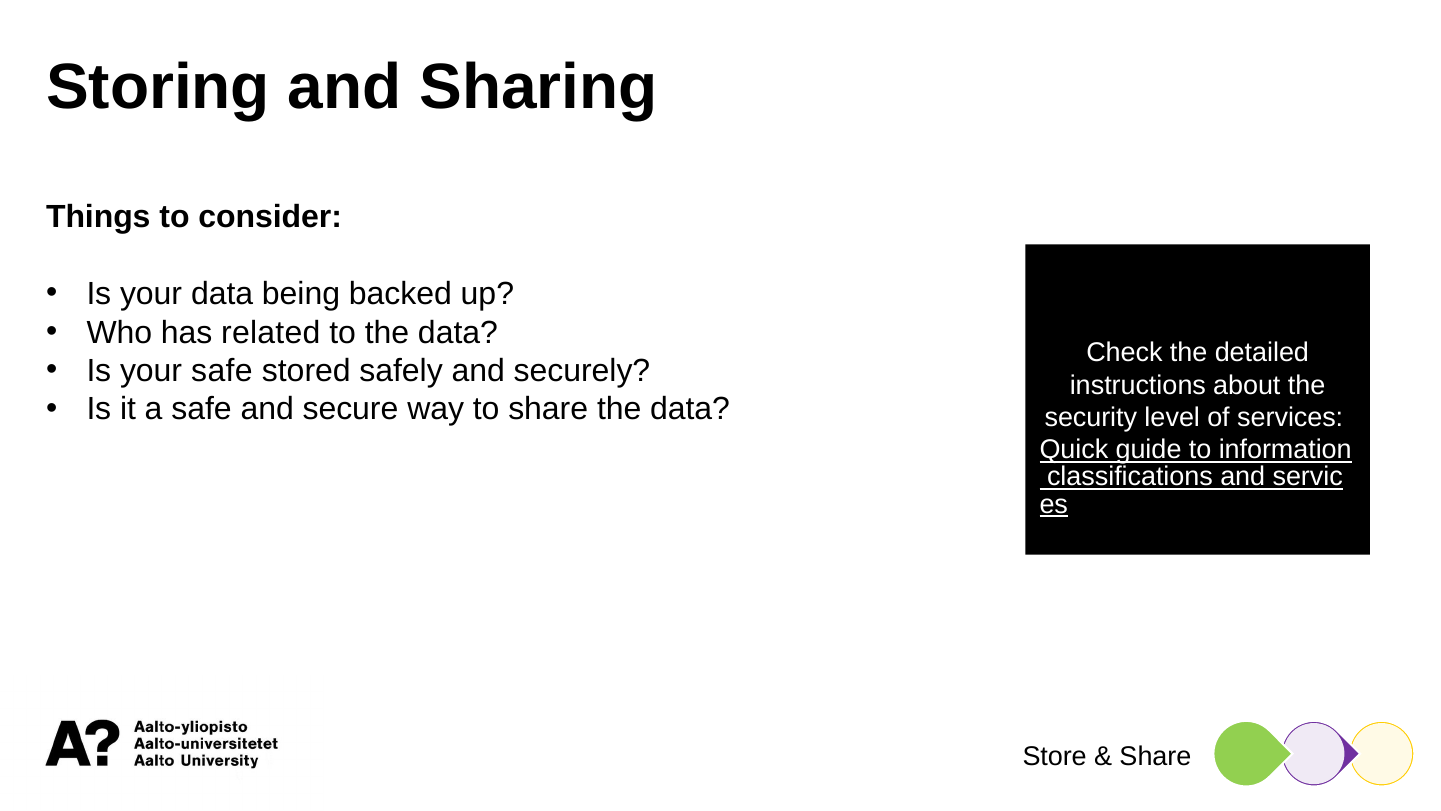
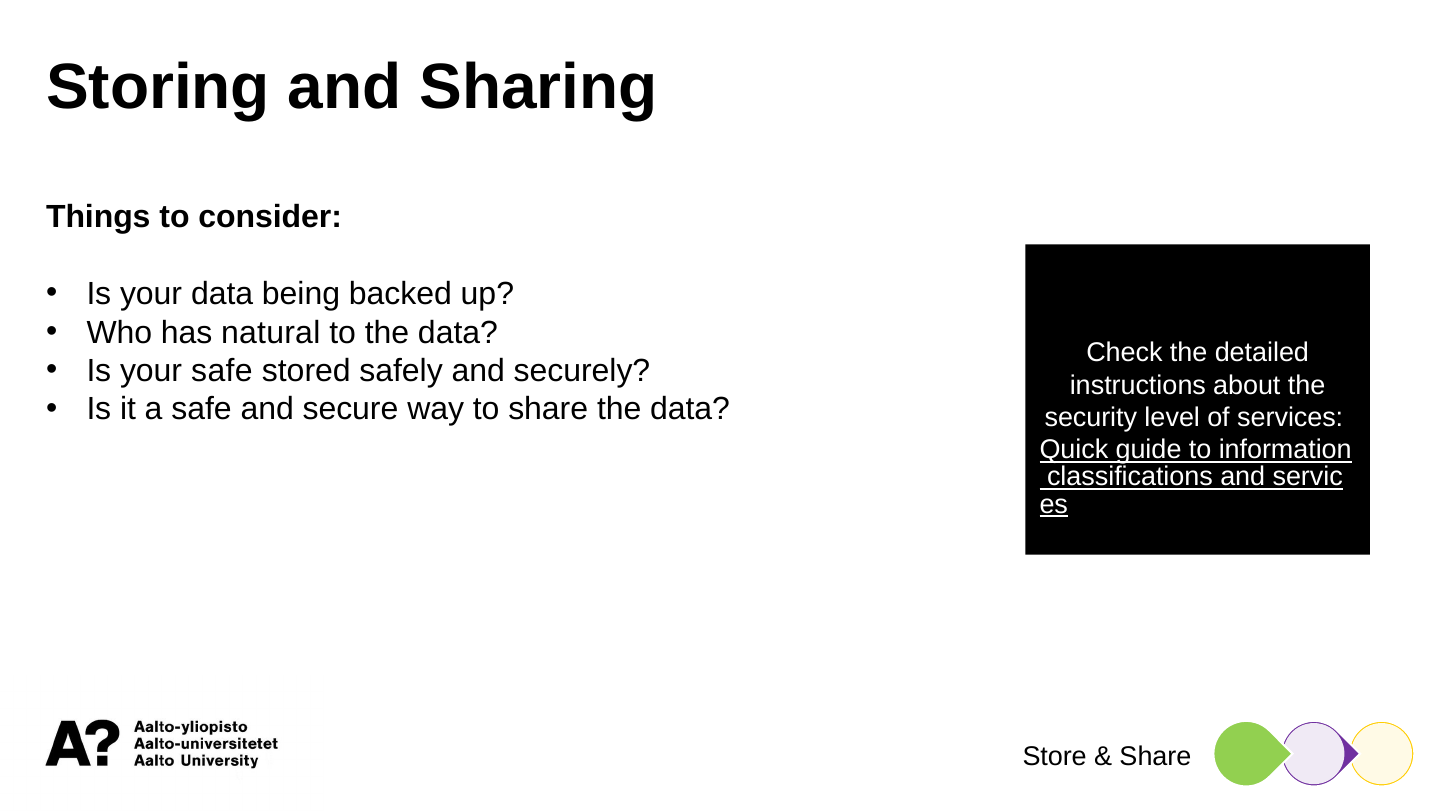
related: related -> natural (271, 332)
